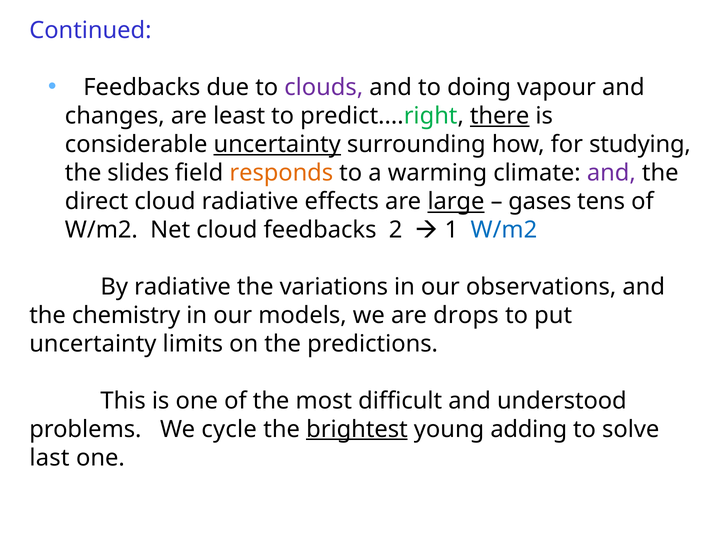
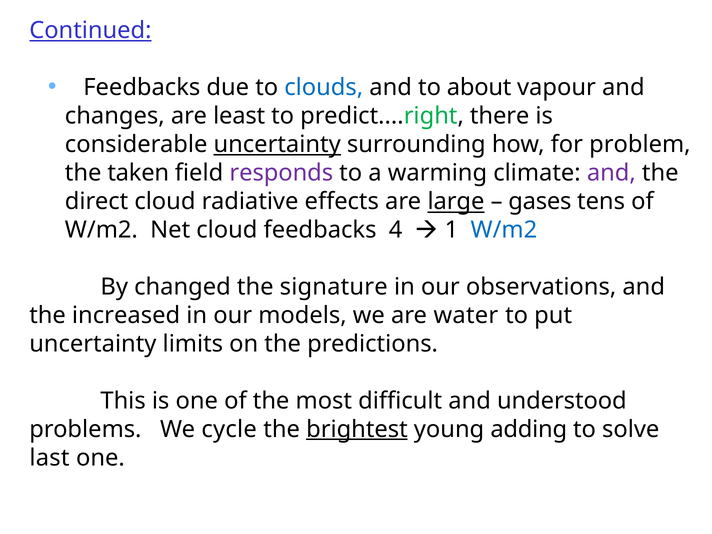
Continued underline: none -> present (90, 31)
clouds colour: purple -> blue (324, 87)
doing: doing -> about (479, 87)
there underline: present -> none (500, 116)
studying: studying -> problem (640, 144)
slides: slides -> taken (138, 173)
responds colour: orange -> purple (281, 173)
2: 2 -> 4 (396, 230)
By radiative: radiative -> changed (182, 287)
variations: variations -> signature (334, 287)
chemistry: chemistry -> increased (126, 315)
drops: drops -> water (466, 315)
